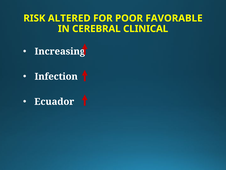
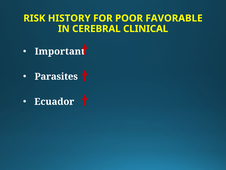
ALTERED: ALTERED -> HISTORY (69, 18)
Increasing: Increasing -> Important (60, 51)
Infection: Infection -> Parasites (56, 76)
